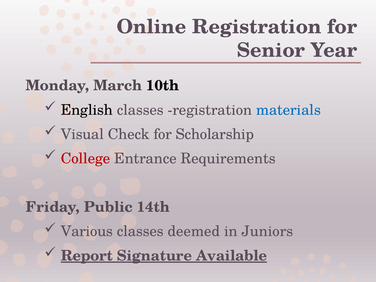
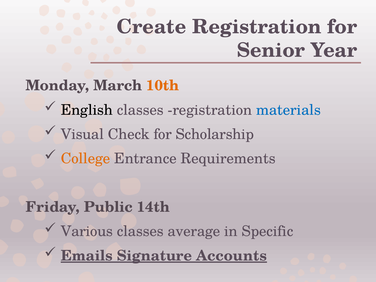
Online: Online -> Create (151, 27)
10th colour: black -> orange (163, 86)
College colour: red -> orange (85, 159)
deemed: deemed -> average (194, 231)
Juniors: Juniors -> Specific (267, 231)
Report: Report -> Emails (87, 256)
Available: Available -> Accounts (232, 256)
